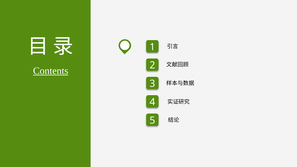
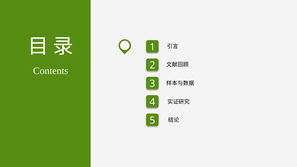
Contents underline: present -> none (51, 71)
